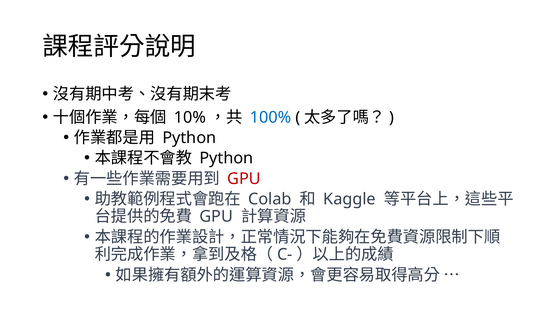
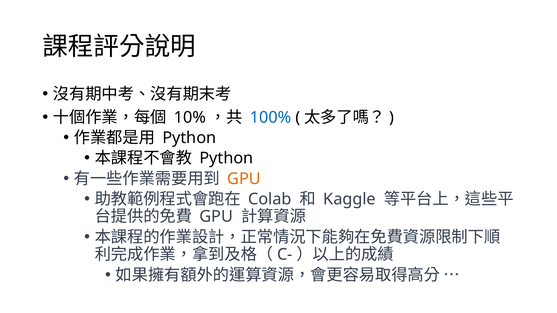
GPU colour: red -> orange (244, 179)
